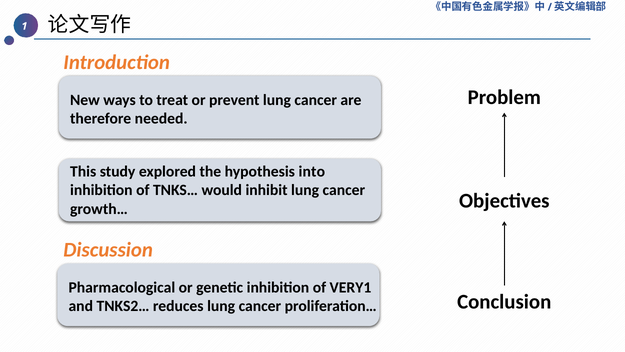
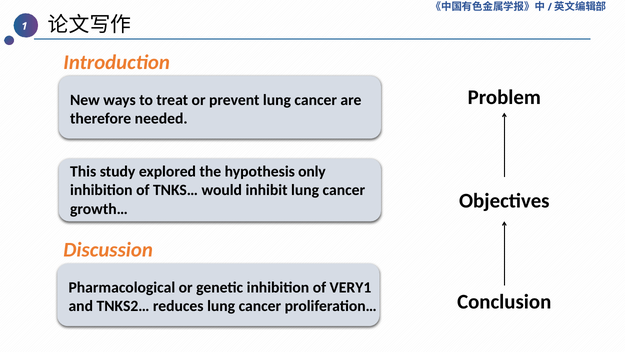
into: into -> only (312, 171)
